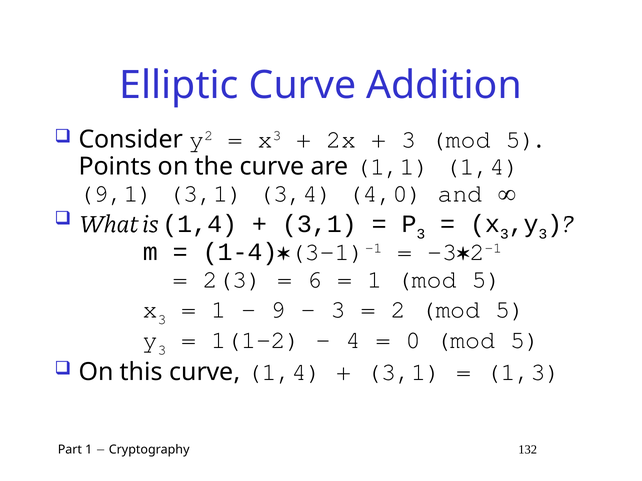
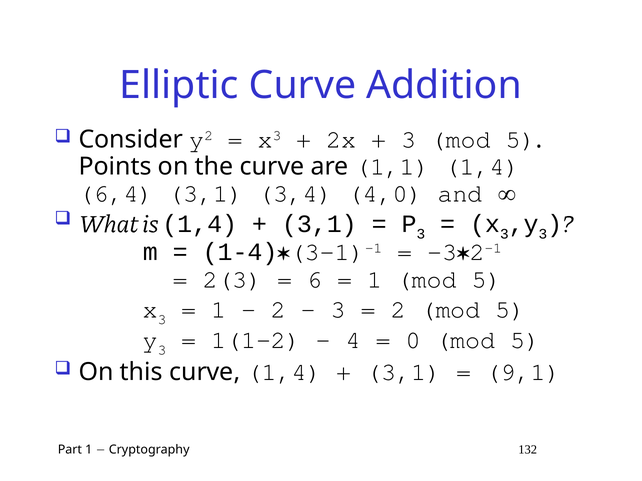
9,1: 9,1 -> 6,4 (116, 194)
9: 9 -> 2 (278, 310)
1,3: 1,3 -> 9,1 (523, 372)
